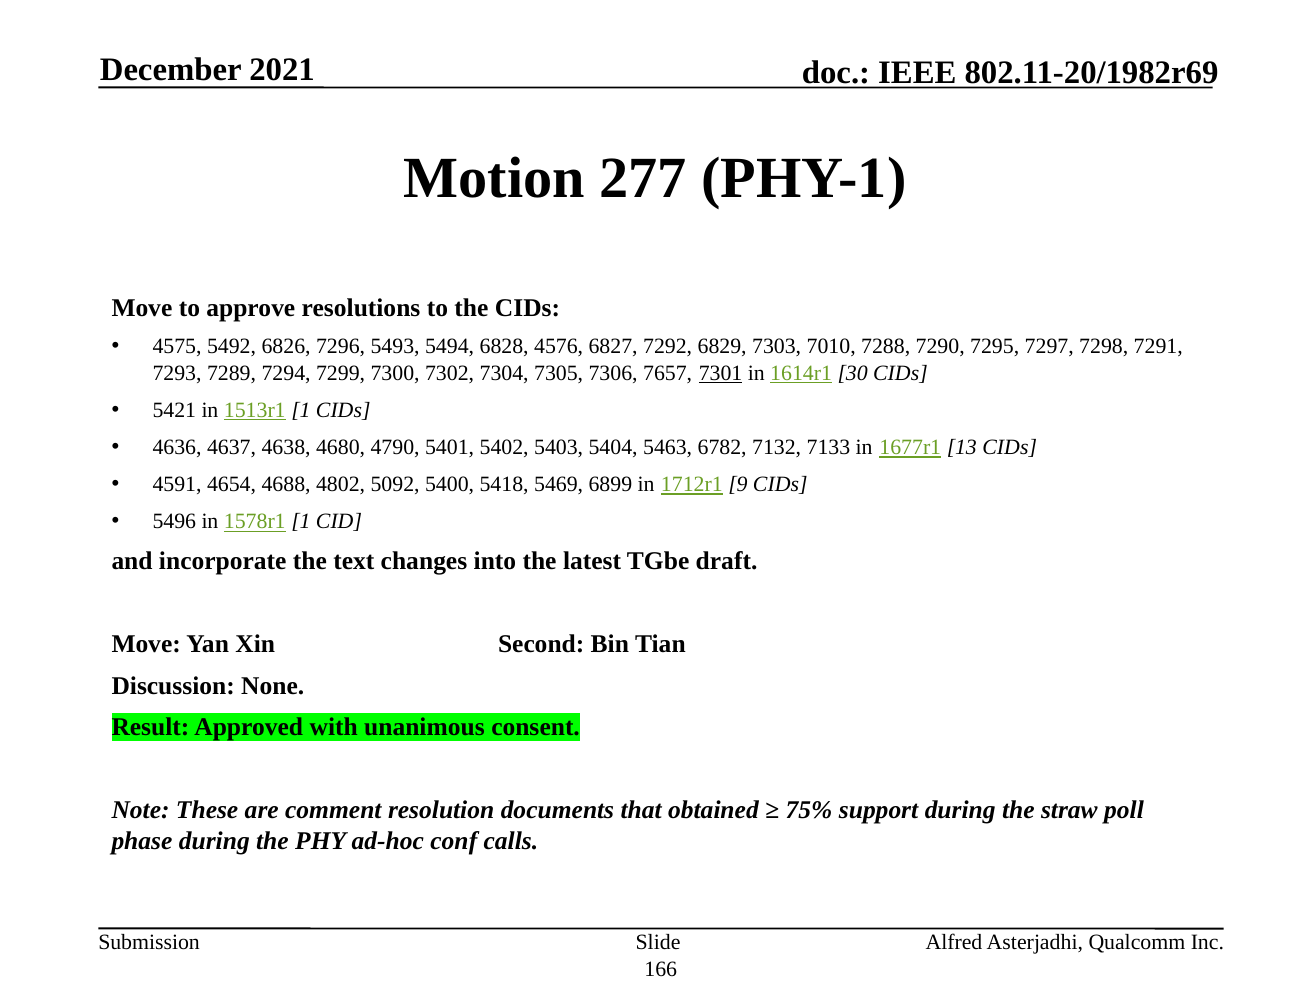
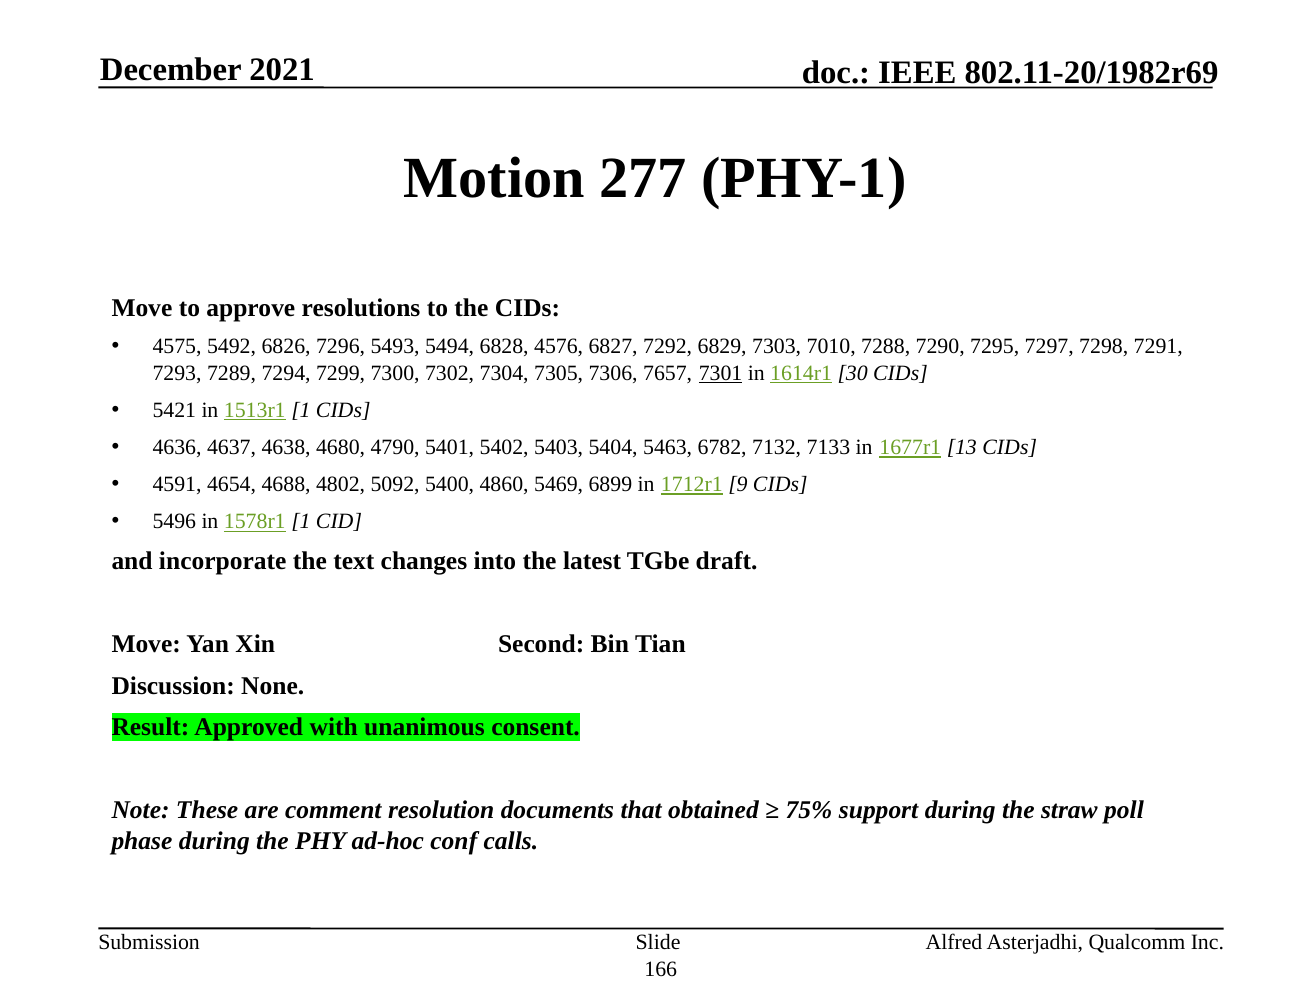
5418: 5418 -> 4860 (504, 485)
